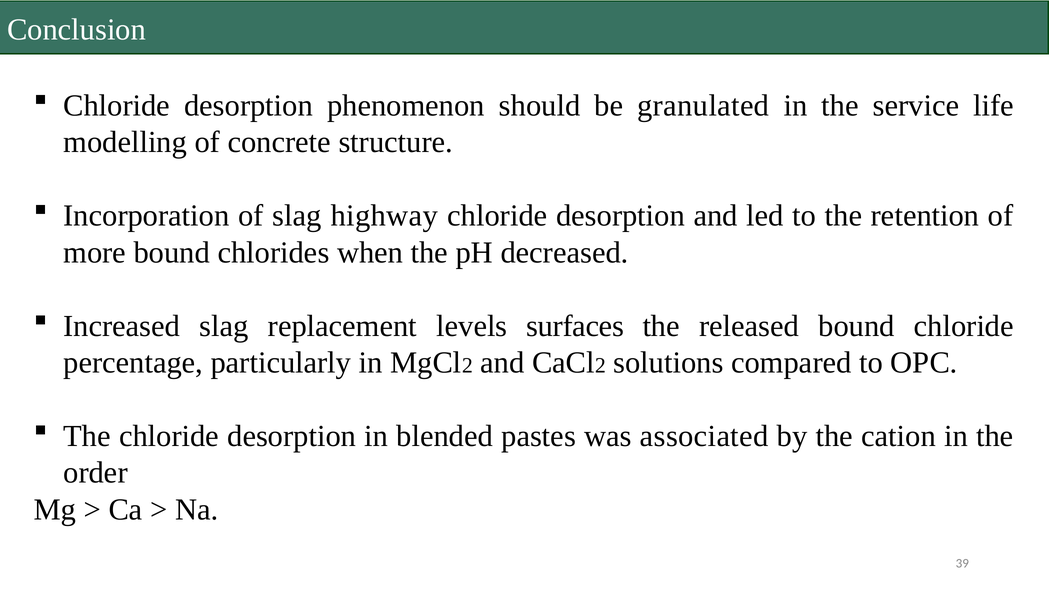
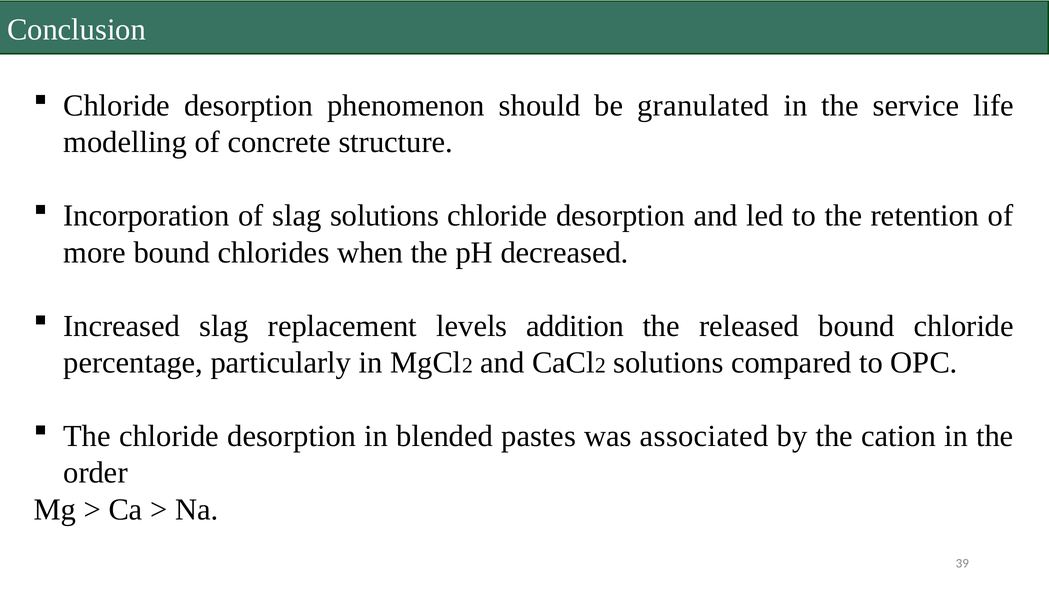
slag highway: highway -> solutions (385, 216)
surfaces: surfaces -> addition (575, 326)
